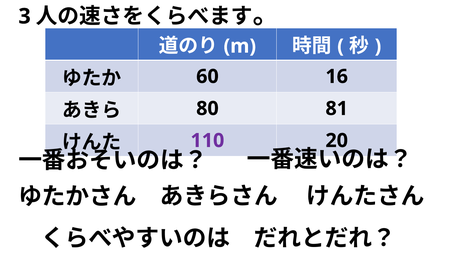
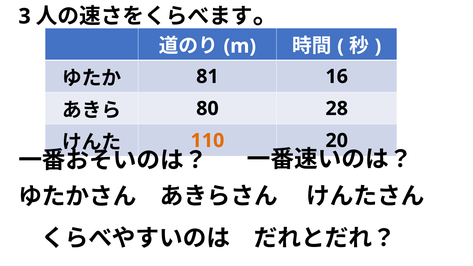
60: 60 -> 81 (207, 76)
81: 81 -> 28 (337, 109)
110 colour: purple -> orange (207, 141)
